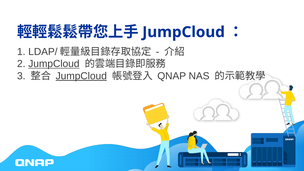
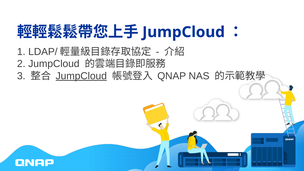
JumpCloud underline: present -> none (54, 64)
